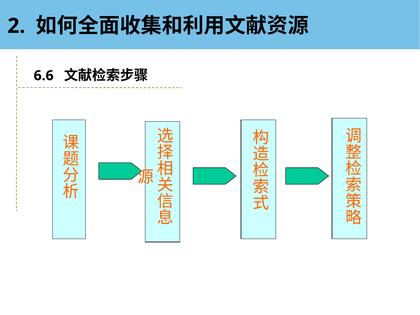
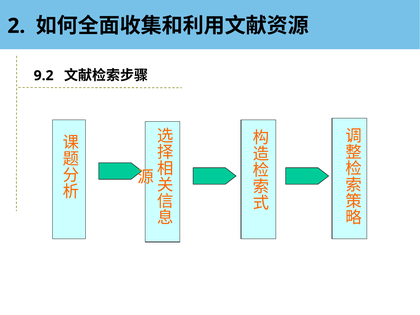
6.6: 6.6 -> 9.2 (44, 76)
